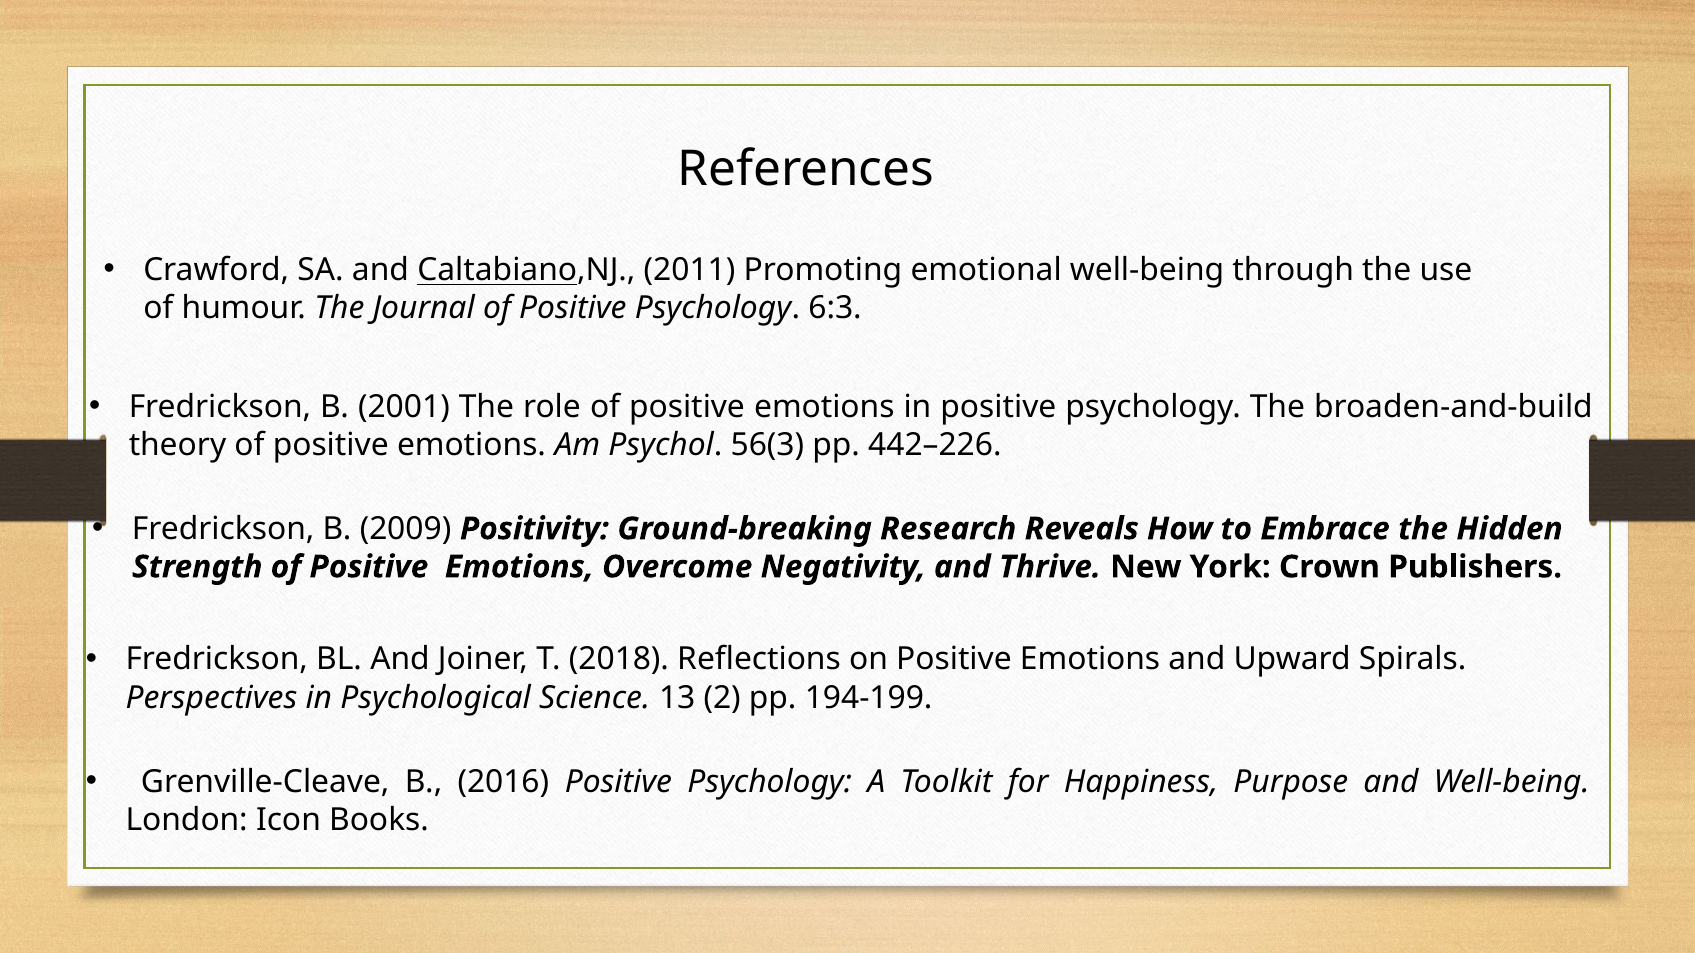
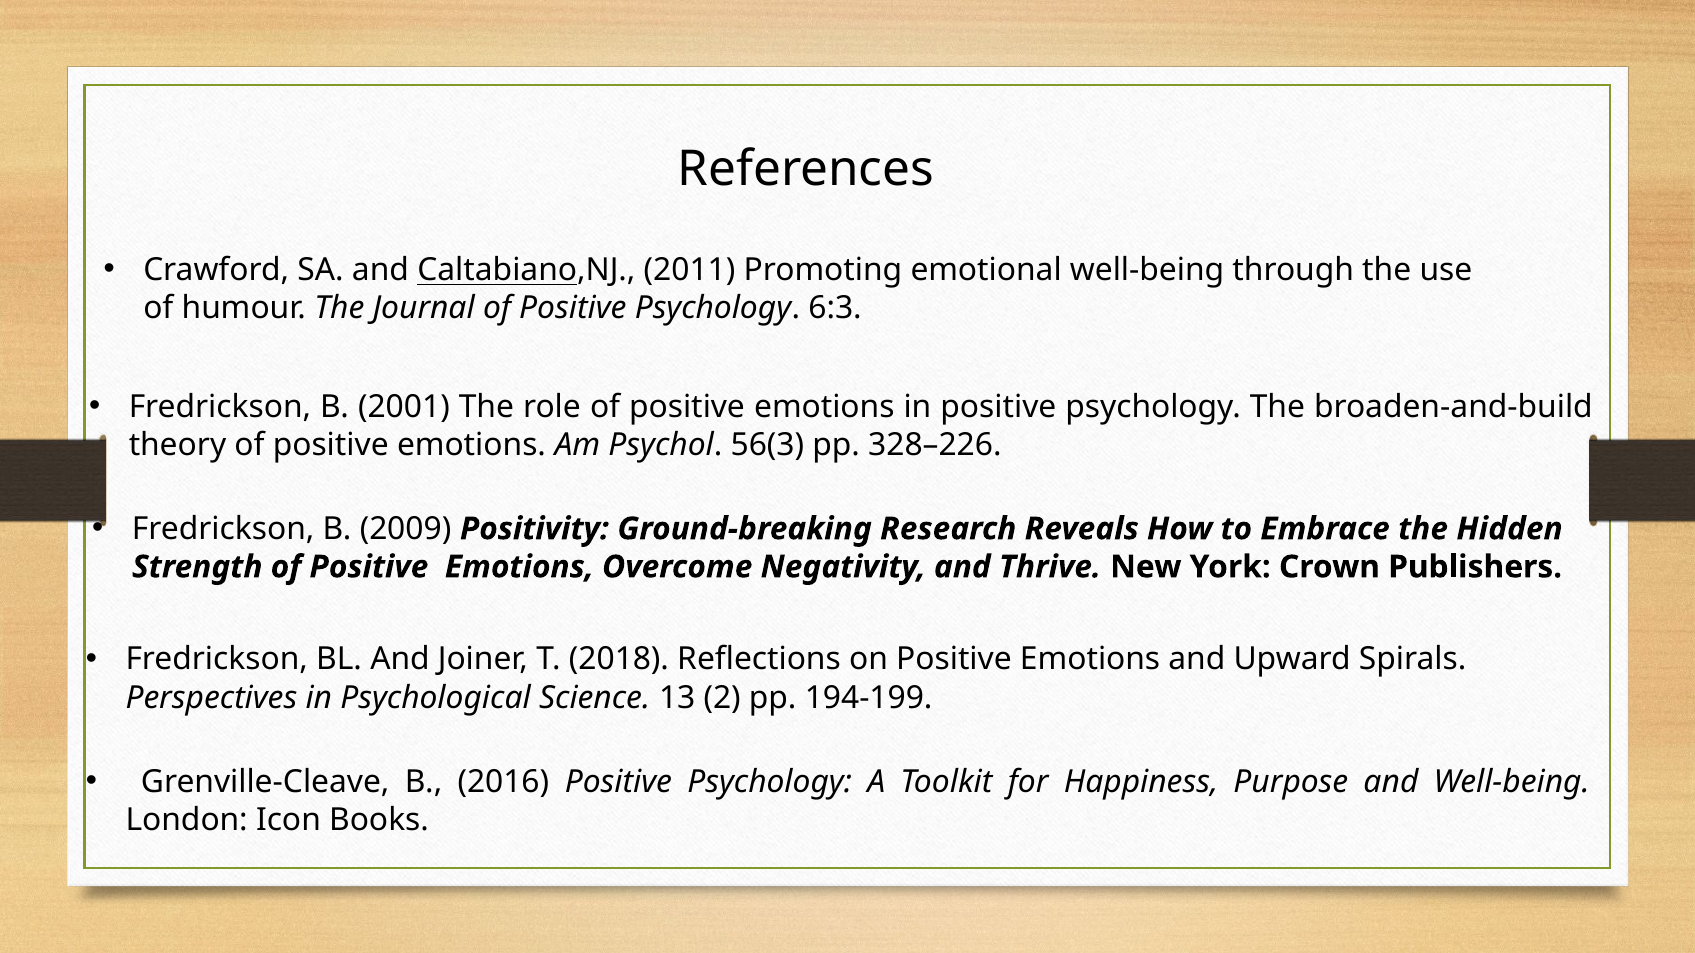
442–226: 442–226 -> 328–226 (935, 445)
